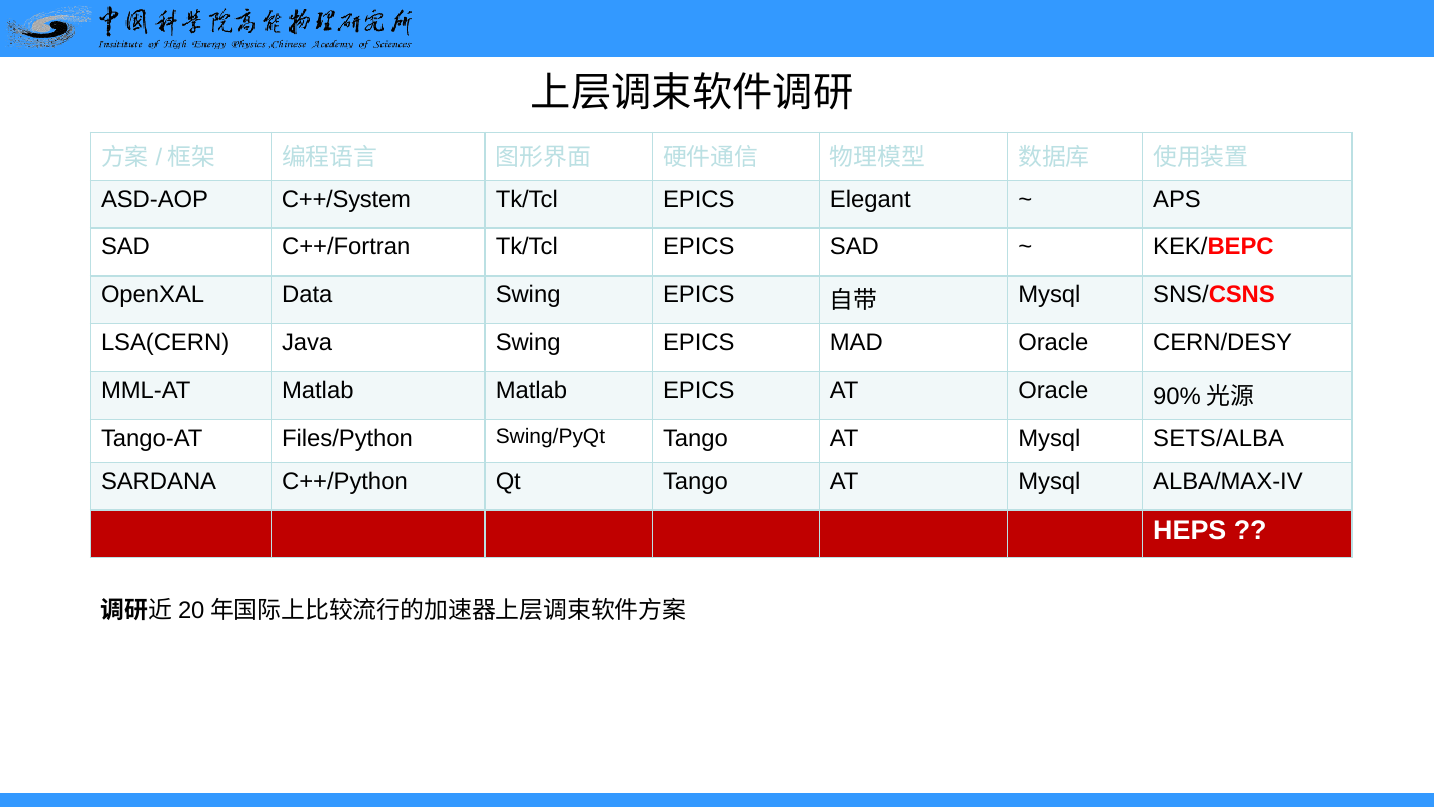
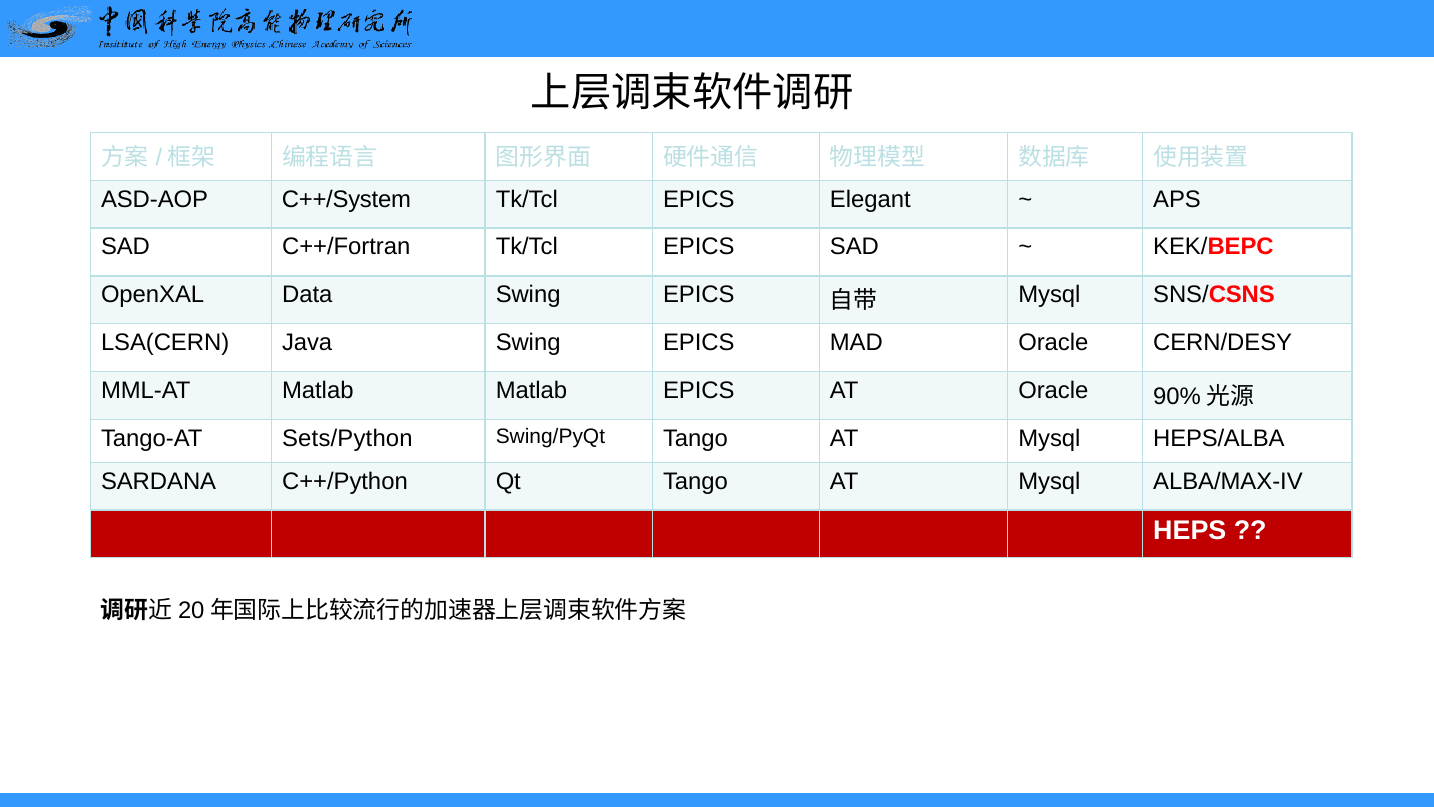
Files/Python: Files/Python -> Sets/Python (347, 438)
SETS/ALBA: SETS/ALBA -> HEPS/ALBA (1219, 438)
